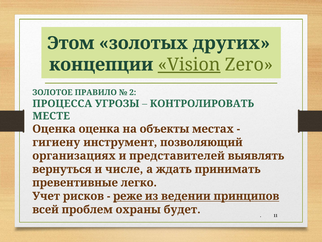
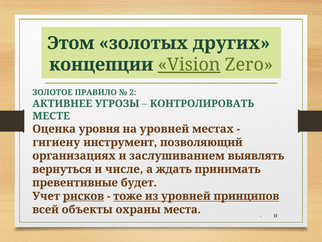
ПРОЦЕССА: ПРОЦЕССА -> АКТИВНЕЕ (62, 103)
Оценка оценка: оценка -> уровня (99, 129)
на объекты: объекты -> уровней (164, 129)
представителей: представителей -> заслушиванием (177, 156)
легко: легко -> будет (139, 182)
рисков underline: none -> present (83, 196)
реже: реже -> тоже (128, 196)
из ведении: ведении -> уровней (186, 196)
проблем: проблем -> объекты (87, 209)
будет: будет -> места (182, 209)
